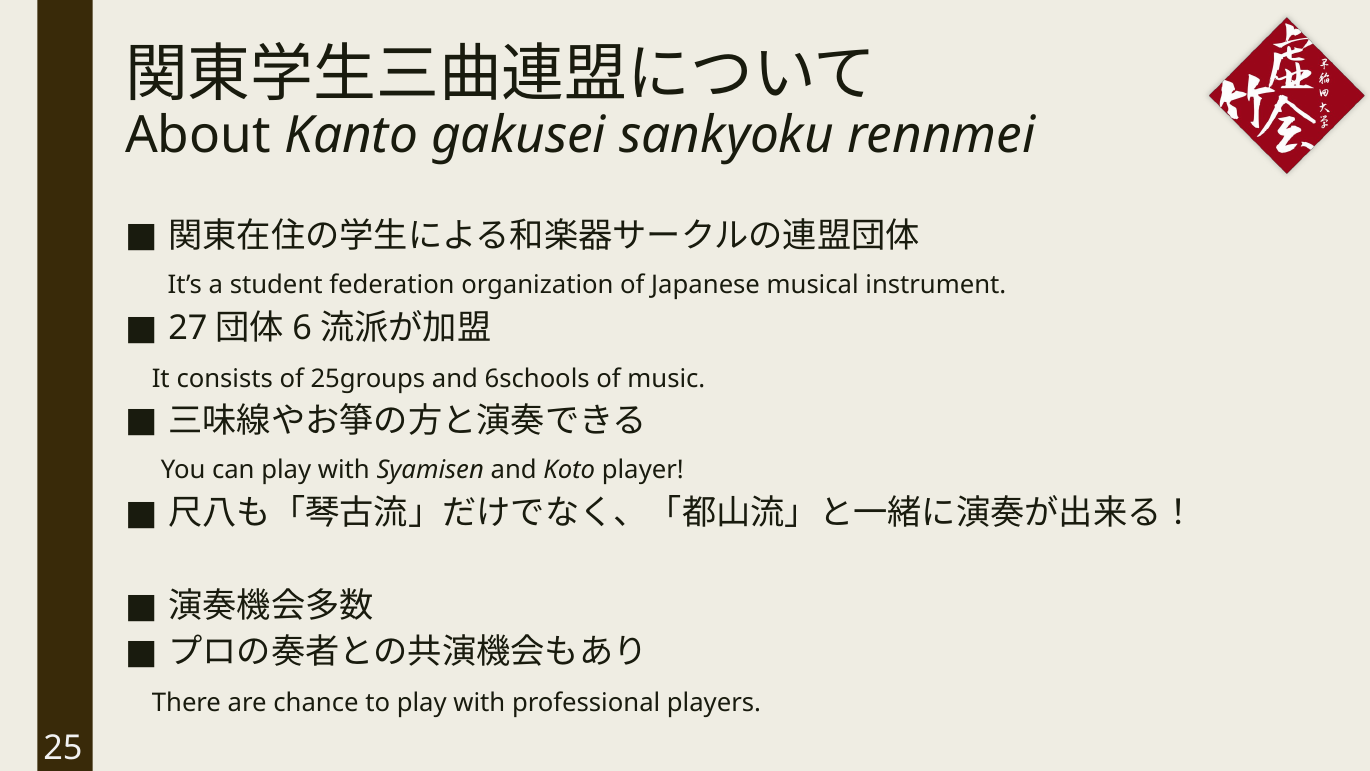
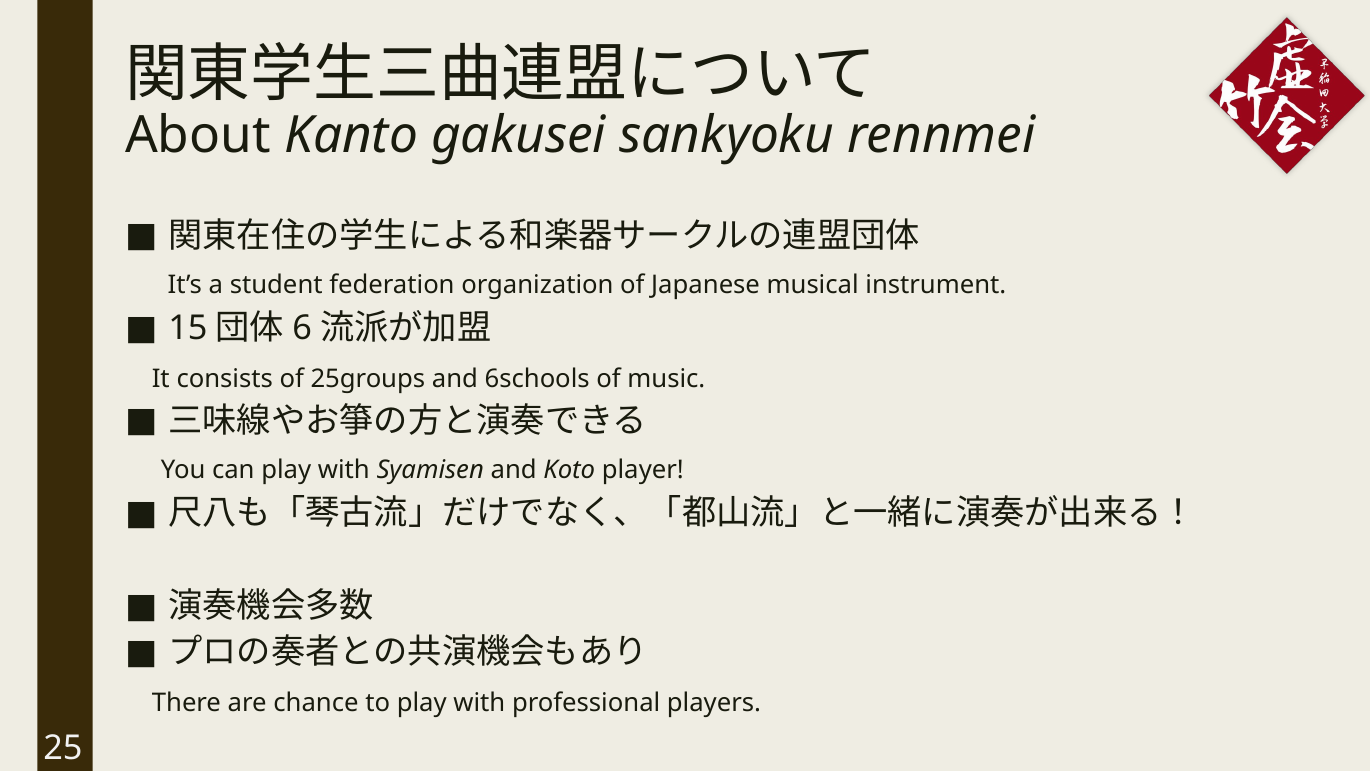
27: 27 -> 15 (188, 328)
